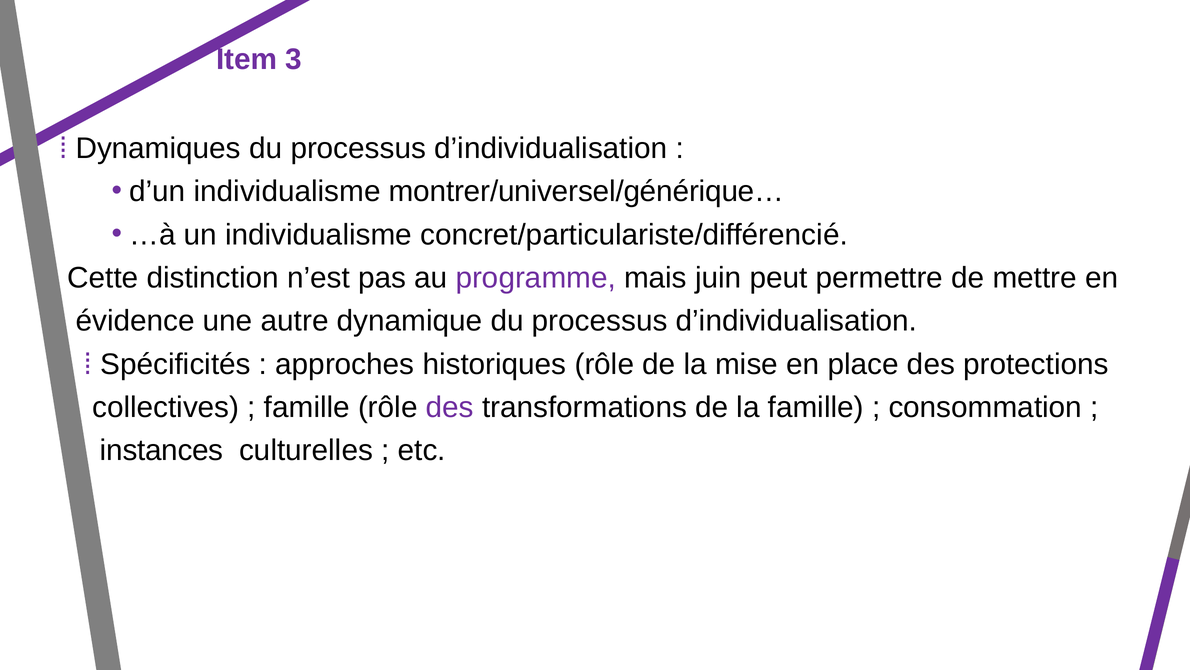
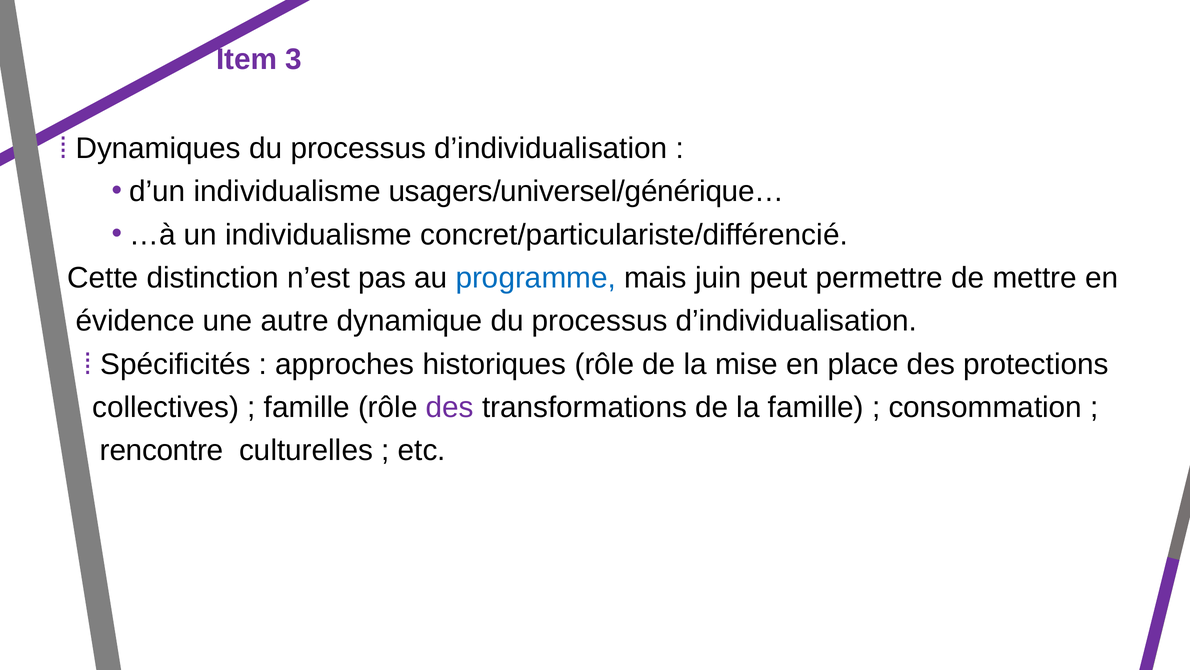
montrer/universel/générique…: montrer/universel/générique… -> usagers/universel/générique… (586, 191)
programme colour: purple -> blue (536, 278)
instances: instances -> rencontre (162, 450)
